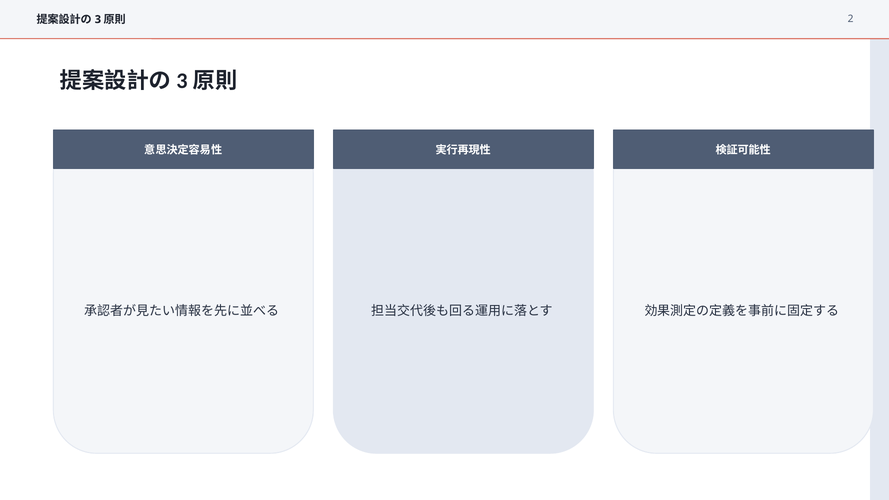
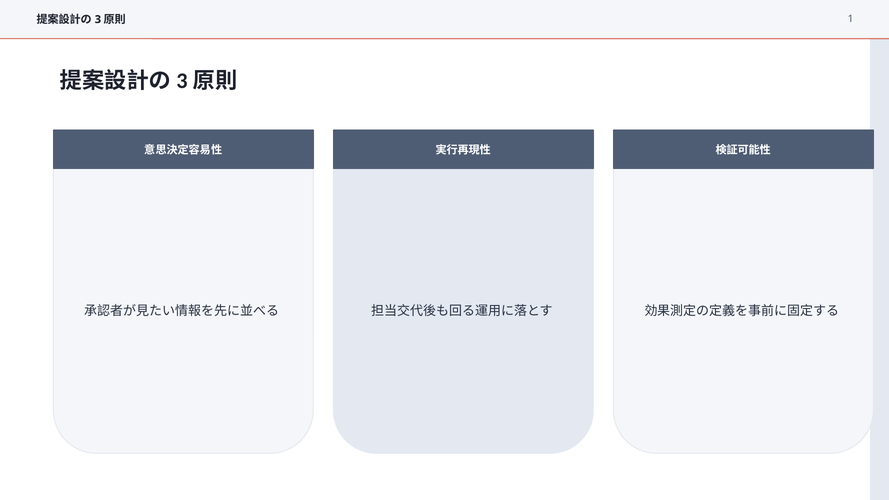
2: 2 -> 1 (851, 19)
